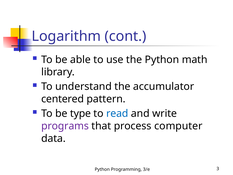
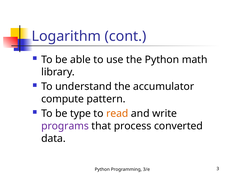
centered: centered -> compute (63, 99)
read colour: blue -> orange (117, 113)
computer: computer -> converted (178, 126)
